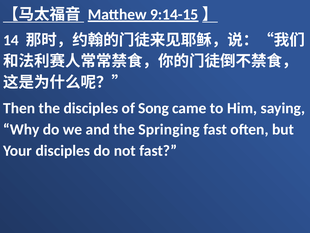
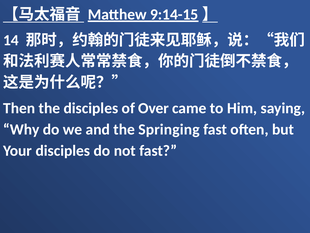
Song: Song -> Over (154, 108)
